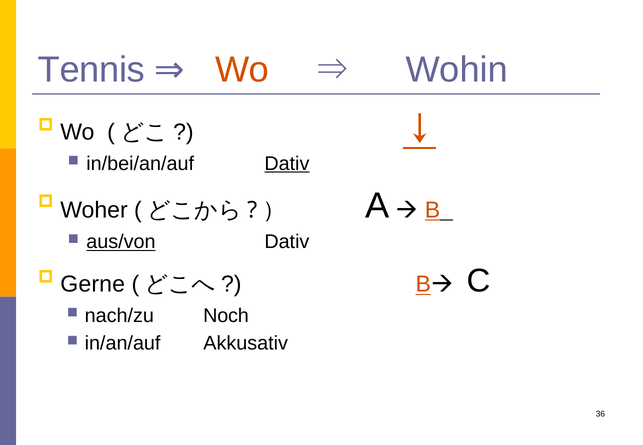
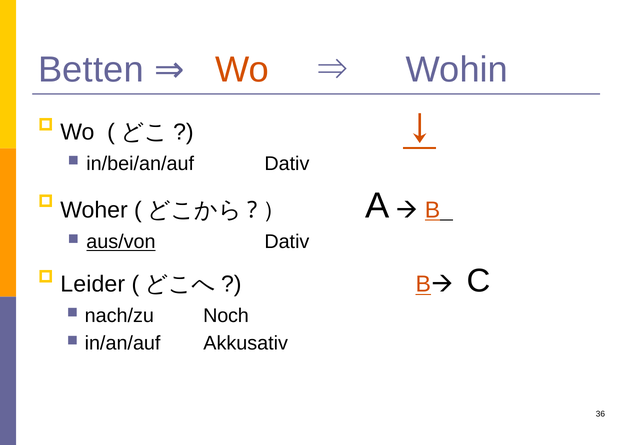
Tennis: Tennis -> Betten (91, 70)
Dativ underline: present -> none (287, 164)
Gerne: Gerne -> Leider (93, 284)
